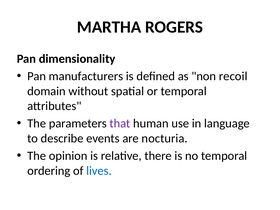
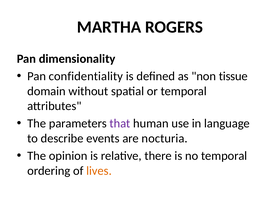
manufacturers: manufacturers -> confidentiality (86, 76)
recoil: recoil -> tissue (233, 76)
lives colour: blue -> orange (99, 171)
